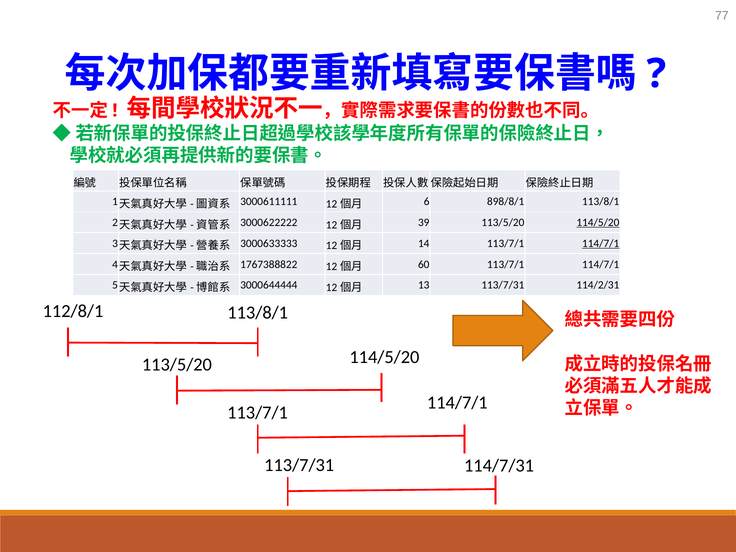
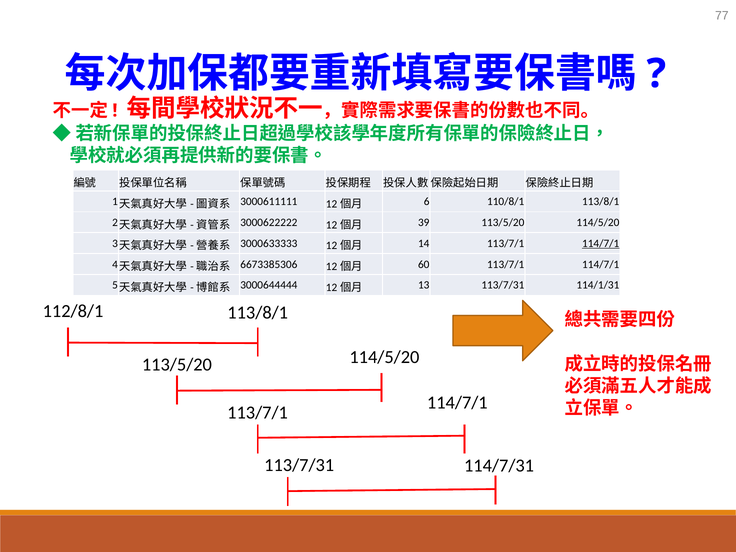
898/8/1: 898/8/1 -> 110/8/1 (506, 202)
114/5/20 underline: present -> none (598, 223)
1767388822: 1767388822 -> 6673385306 (269, 264)
114/2/31: 114/2/31 -> 114/1/31 (598, 285)
